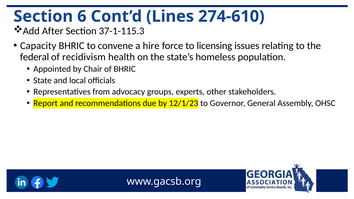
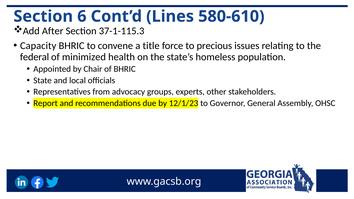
274-610: 274-610 -> 580-610 (231, 16)
hire: hire -> title (151, 46)
licensing: licensing -> precious (214, 46)
recidivism: recidivism -> minimized (84, 57)
